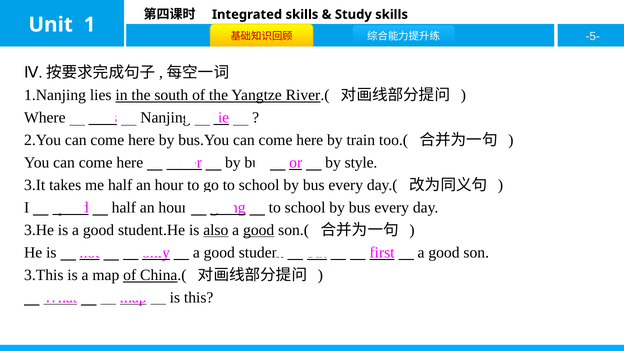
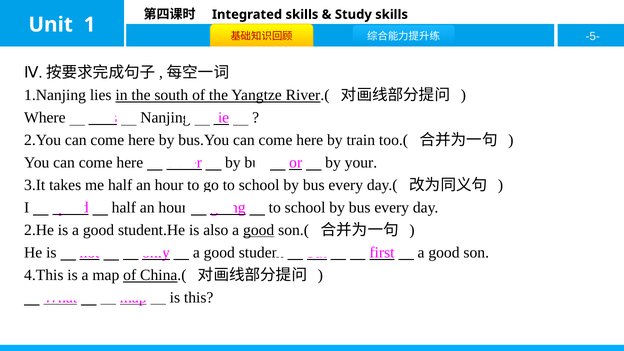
style: style -> your (361, 163)
3.He: 3.He -> 2.He (39, 230)
also underline: present -> none (216, 230)
3.This: 3.This -> 4.This (44, 275)
